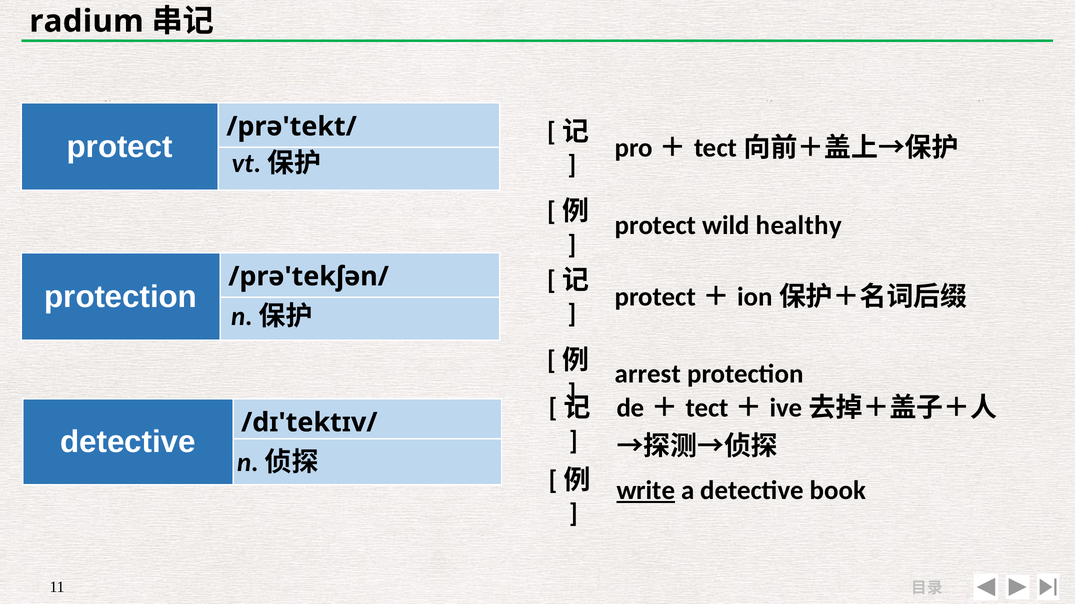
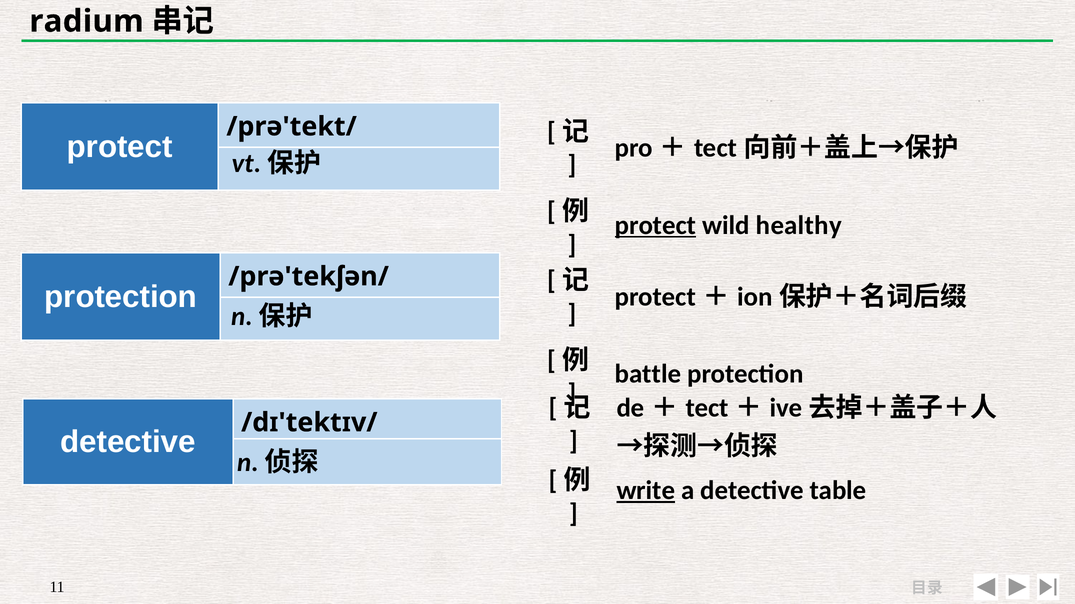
protect underline: none -> present (655, 226)
arrest: arrest -> battle (648, 375)
book: book -> table (838, 491)
